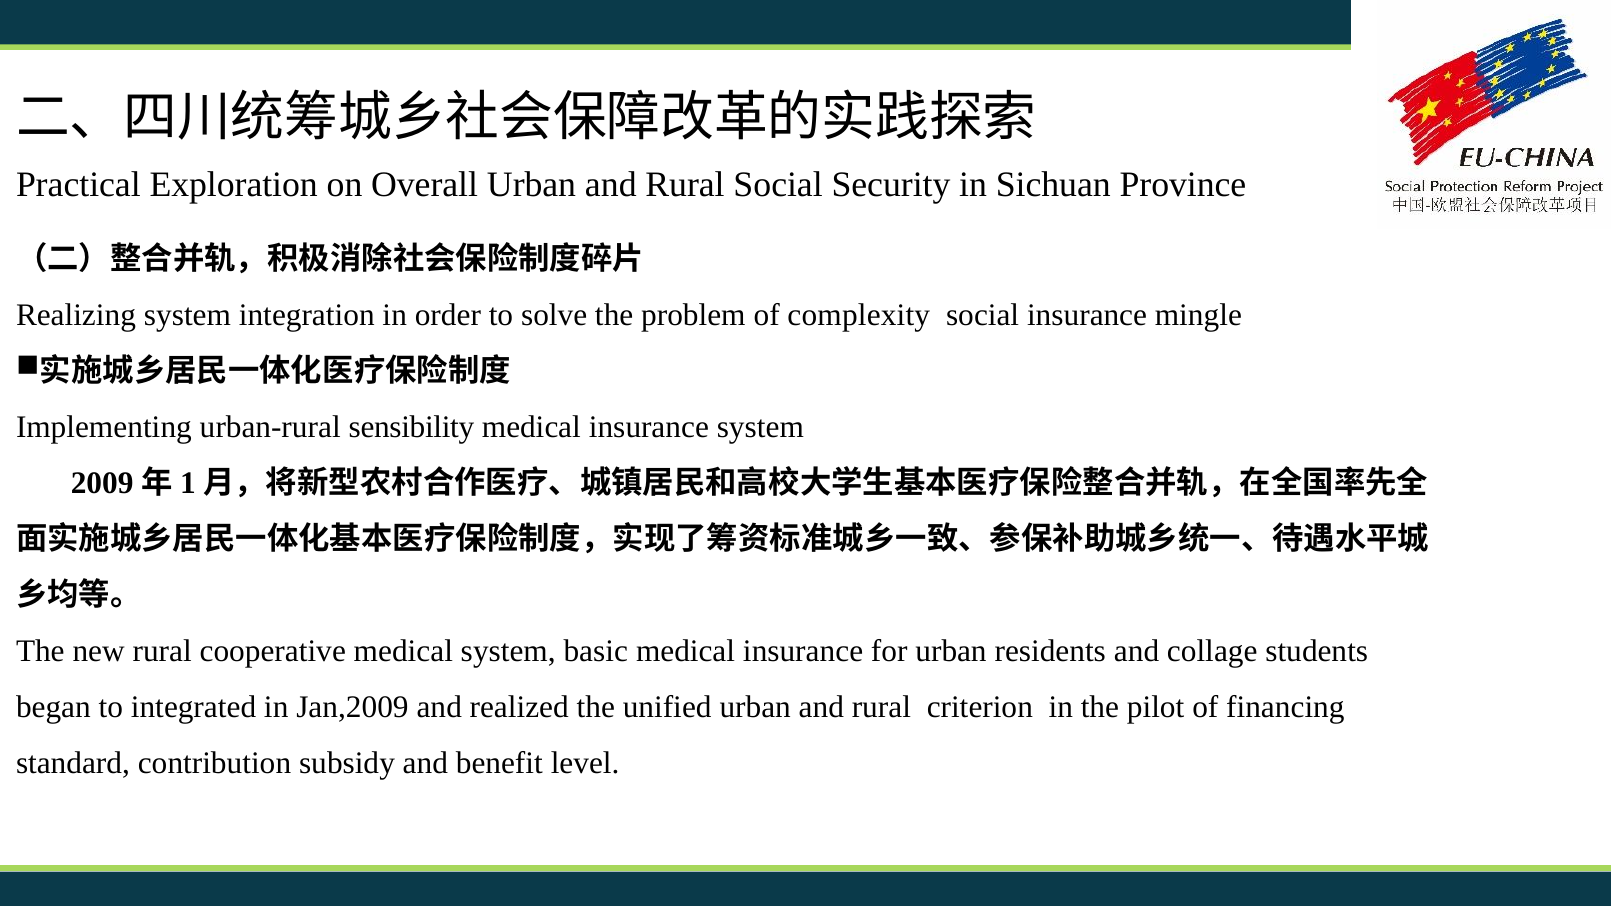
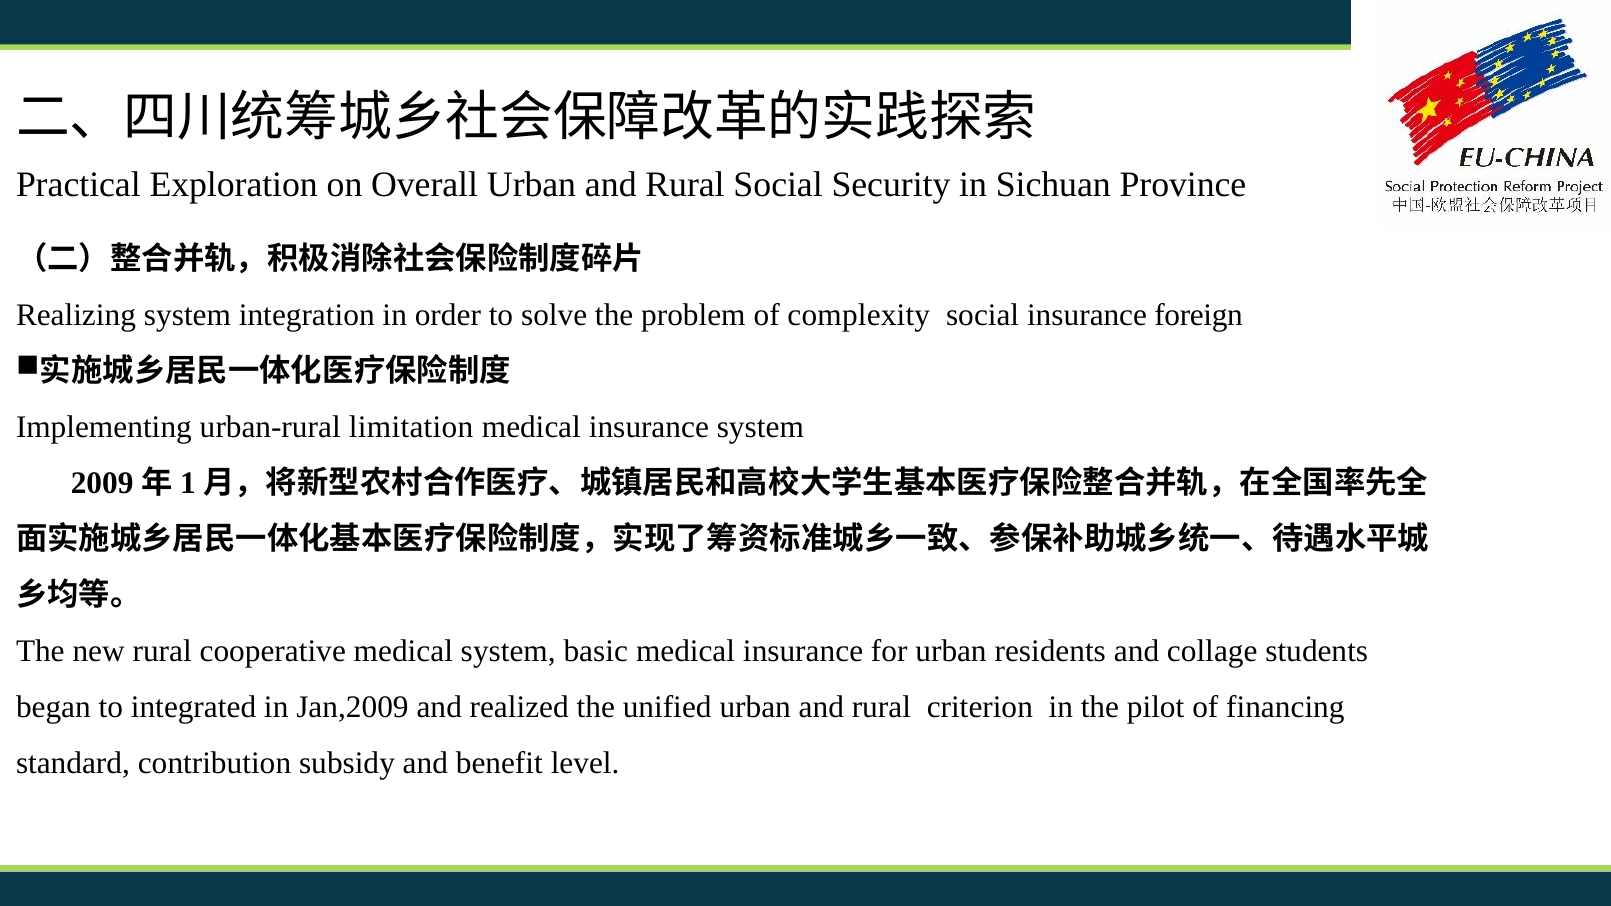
mingle: mingle -> foreign (1199, 315)
sensibility: sensibility -> limitation (411, 427)
